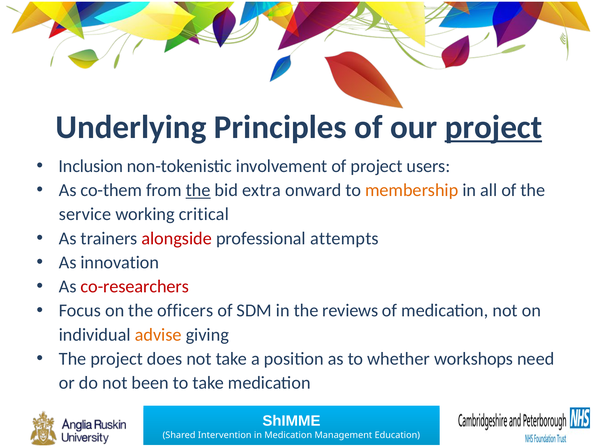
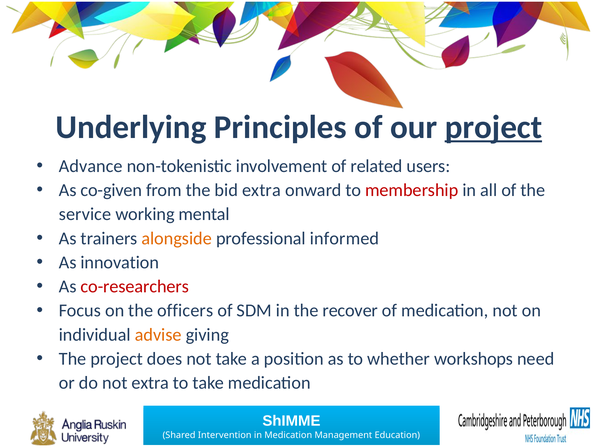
Inclusion: Inclusion -> Advance (91, 166)
of project: project -> related (377, 166)
co-them: co-them -> co-given (111, 190)
the underline: present -> none (198, 190)
membership colour: orange -> red (412, 190)
critical: critical -> mental (204, 214)
alongside colour: red -> orange (177, 238)
attempts: attempts -> informed (344, 238)
reviews: reviews -> recover (350, 310)
not been: been -> extra (150, 383)
